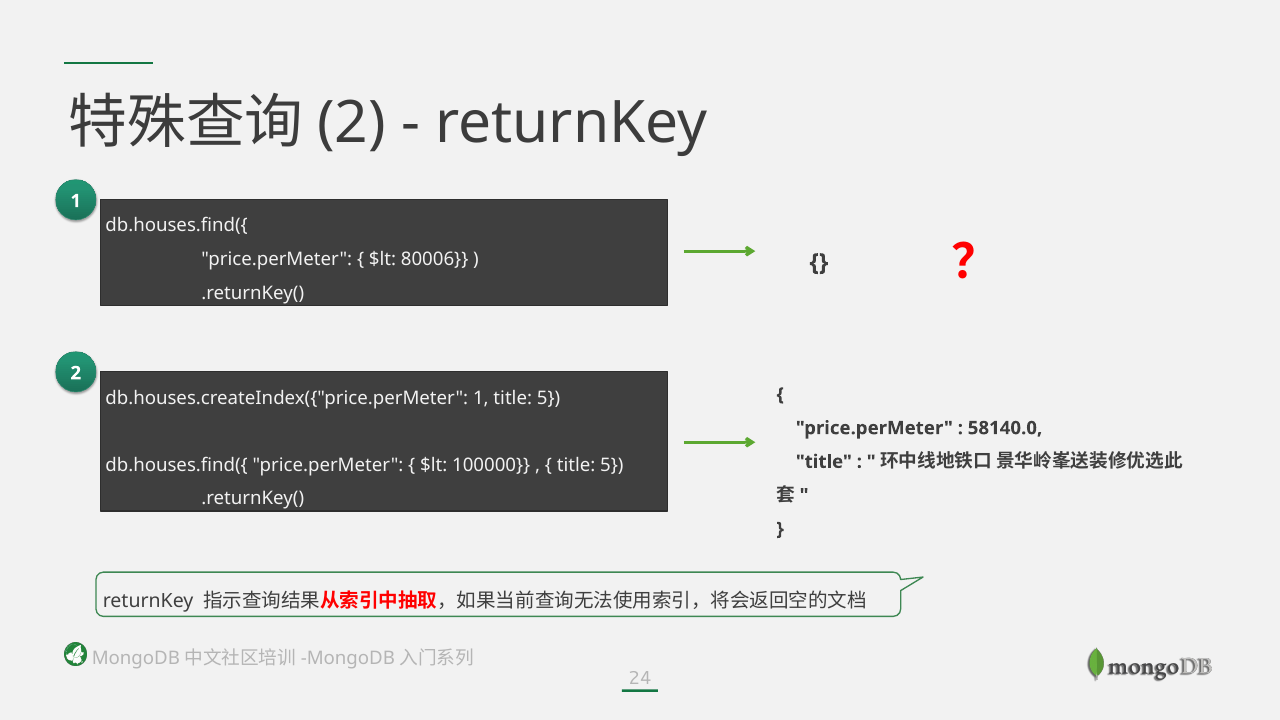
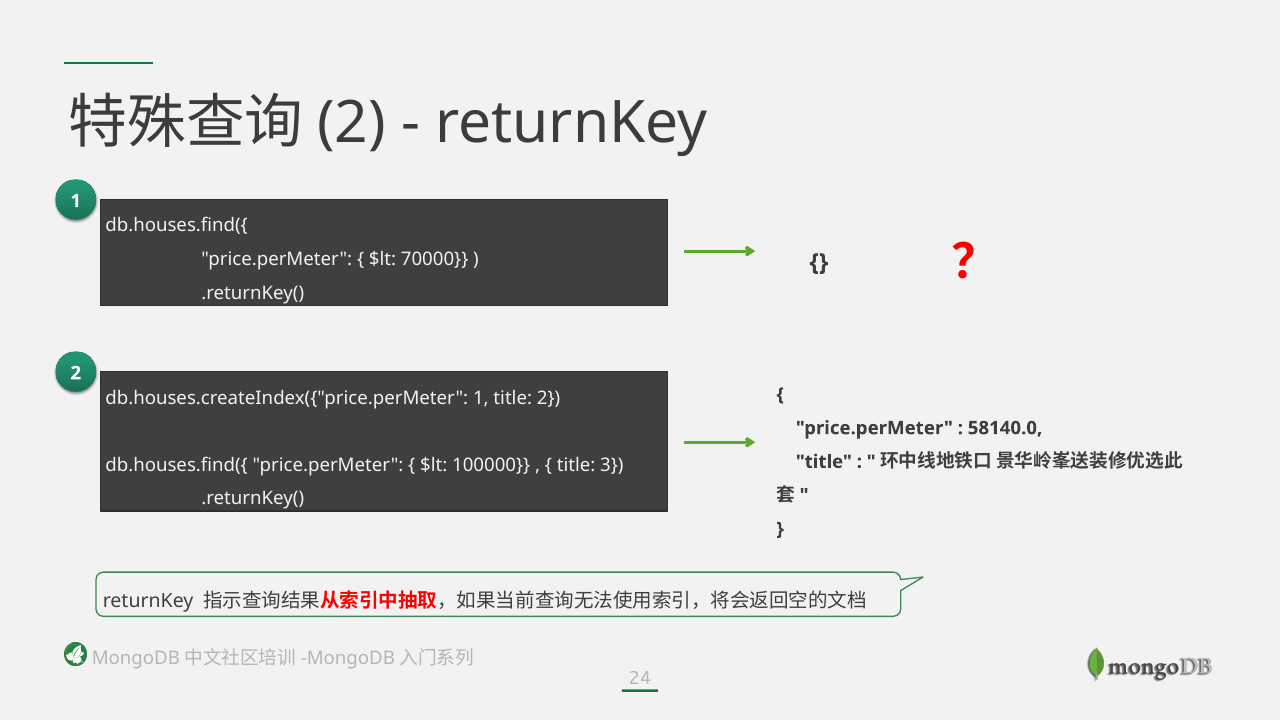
80006: 80006 -> 70000 (435, 259)
1 title 5: 5 -> 2 (549, 398)
5: 5 -> 3 (612, 465)
